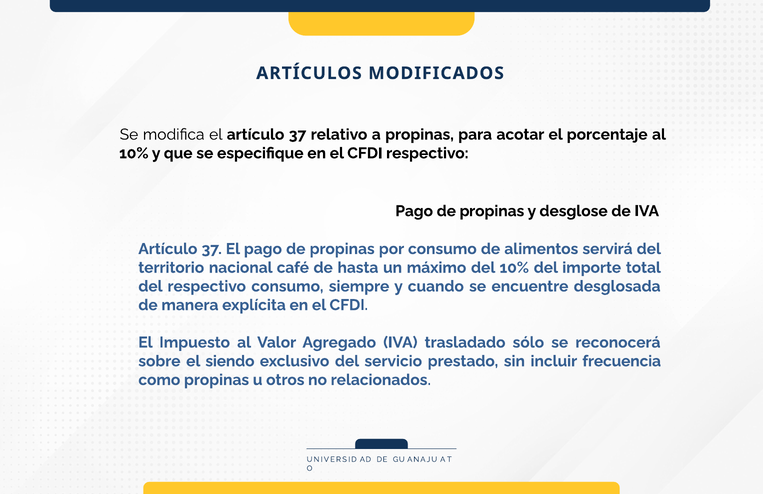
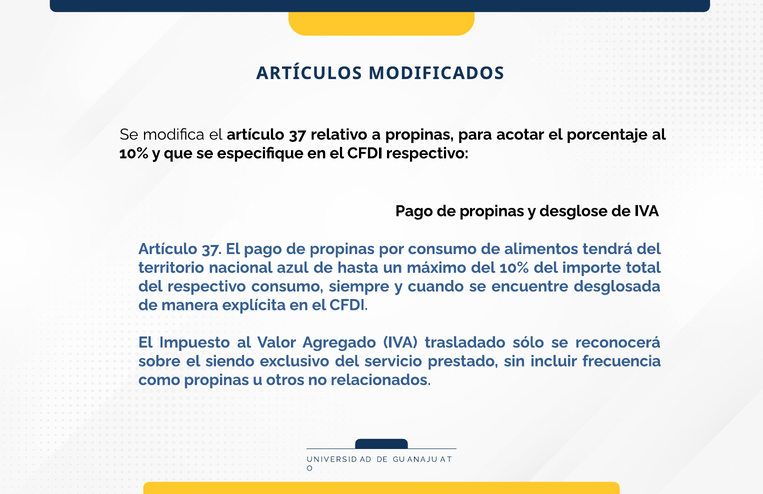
servirá: servirá -> tendrá (607, 249)
café: café -> azul (293, 267)
